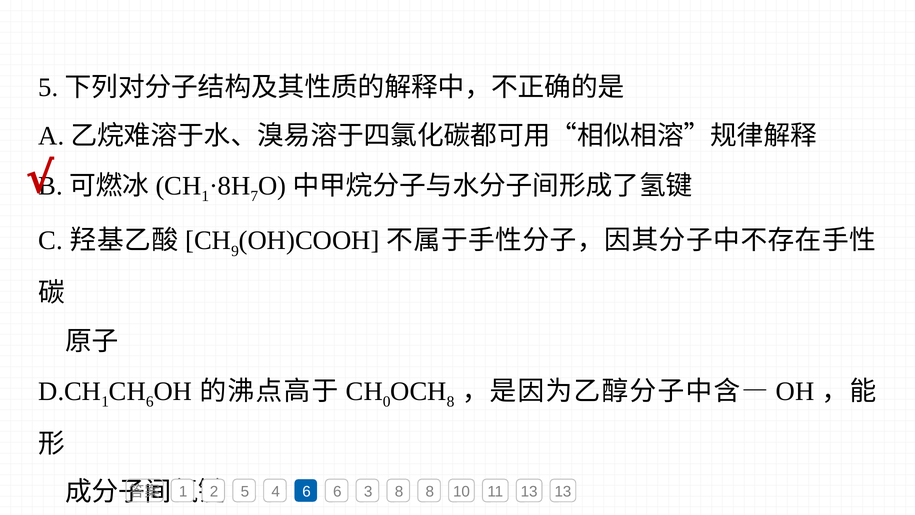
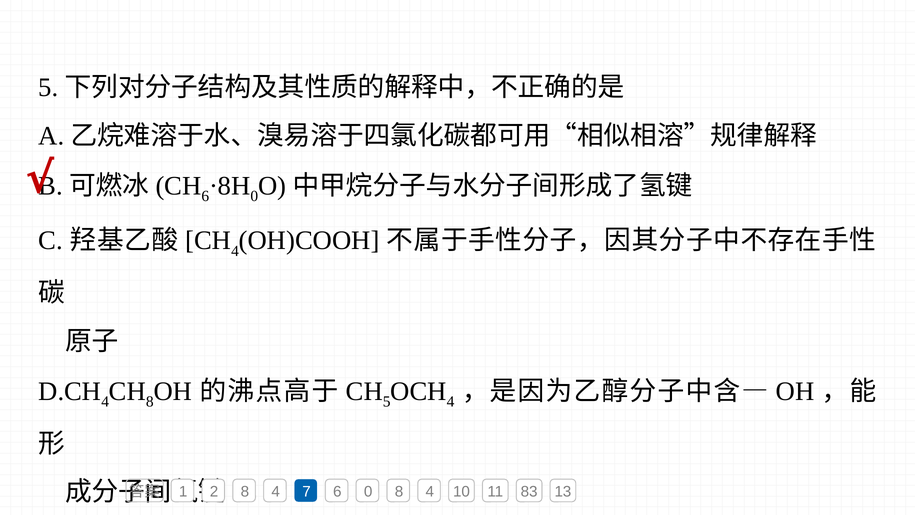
1: 1 -> 6 (205, 196)
7: 7 -> 0 (254, 196)
9: 9 -> 4 (235, 251)
1: 1 -> 4 (105, 402)
6: 6 -> 8 (150, 402)
0: 0 -> 5 (387, 402)
8: 8 -> 4 (451, 402)
5: 5 -> 8 (245, 491)
4 6: 6 -> 7 (307, 491)
6 3: 3 -> 0 (368, 491)
8: 8 -> 4 (430, 491)
11 13: 13 -> 83 (529, 491)
